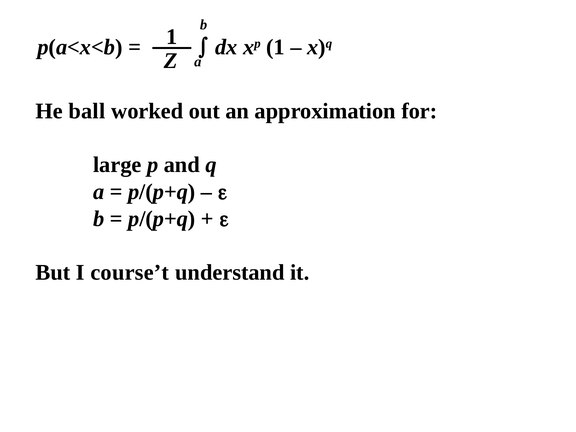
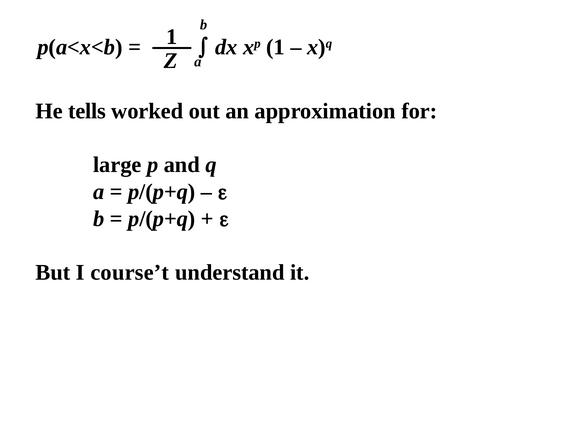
ball: ball -> tells (87, 111)
